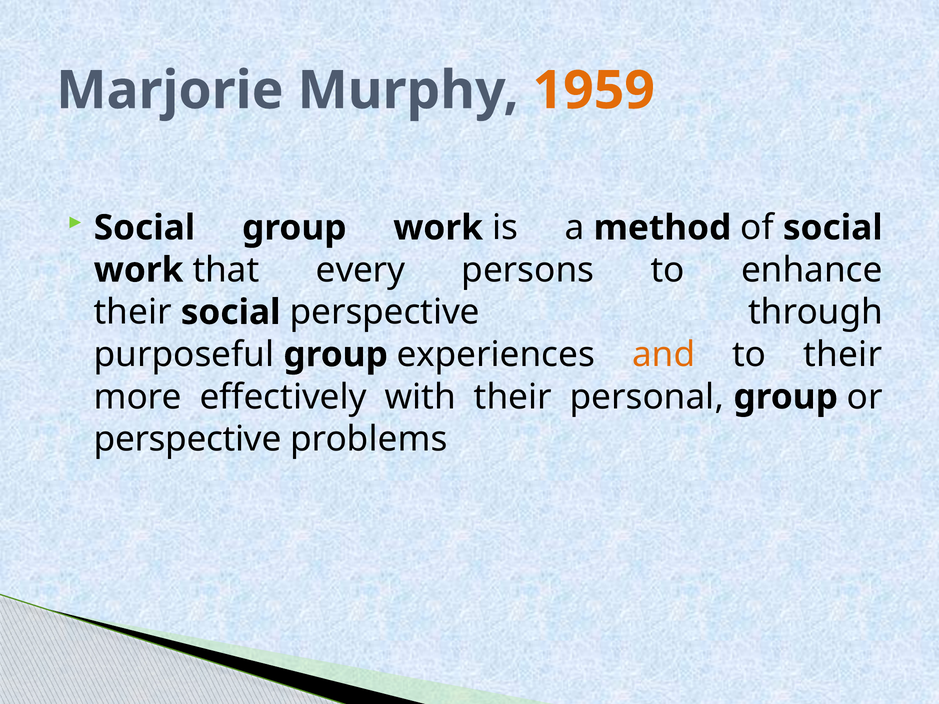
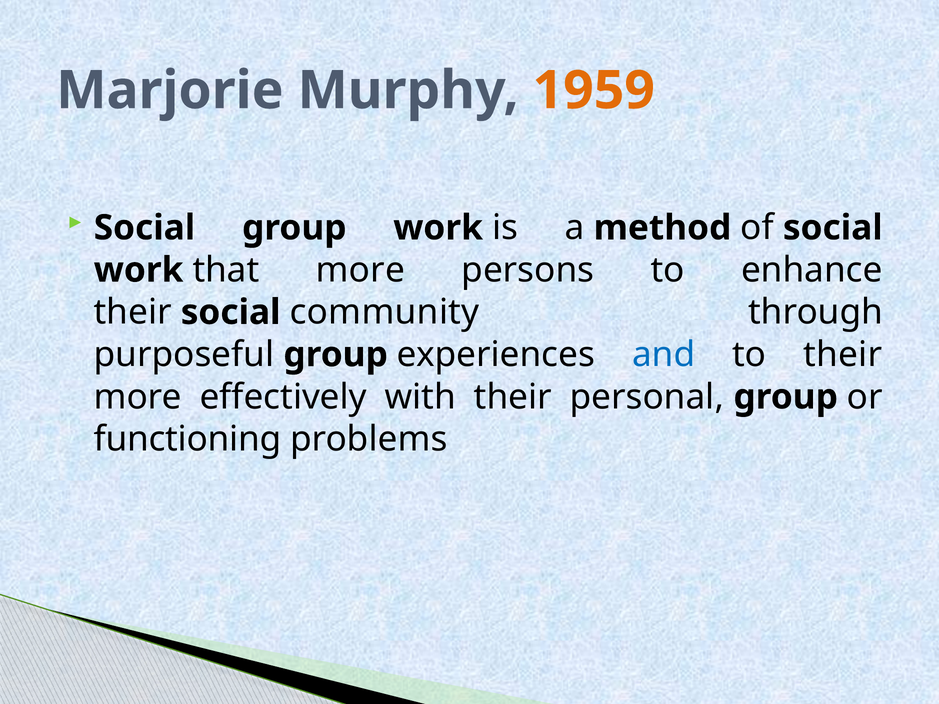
that every: every -> more (360, 270)
social perspective: perspective -> community (385, 312)
and colour: orange -> blue (664, 355)
perspective: perspective -> functioning (188, 439)
